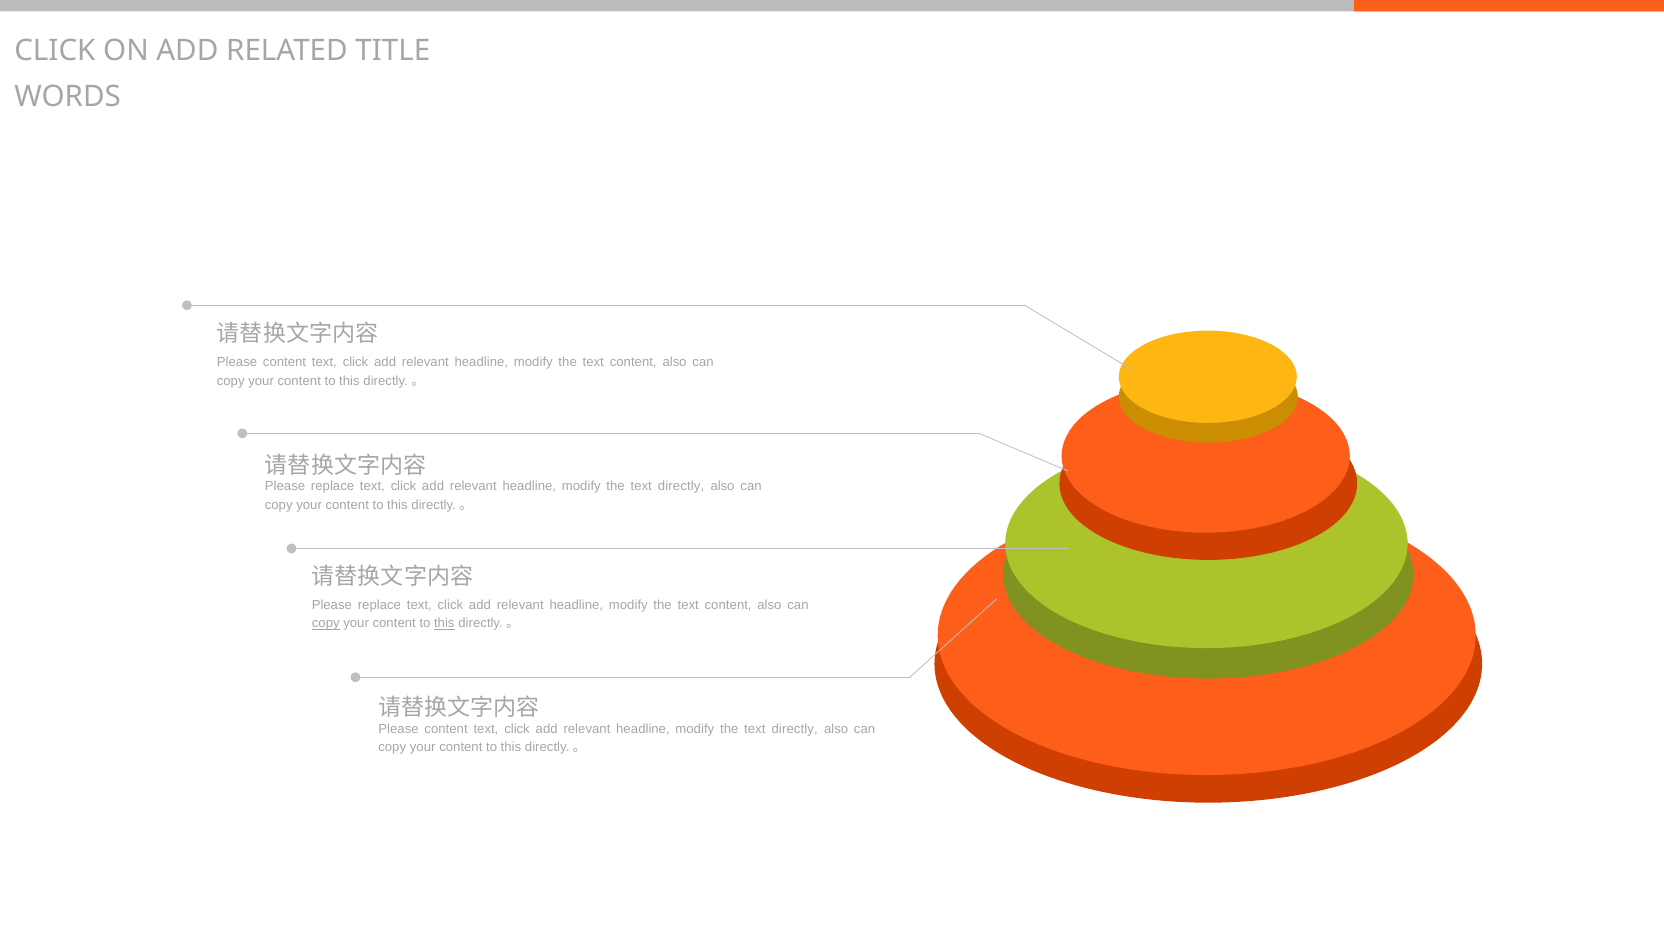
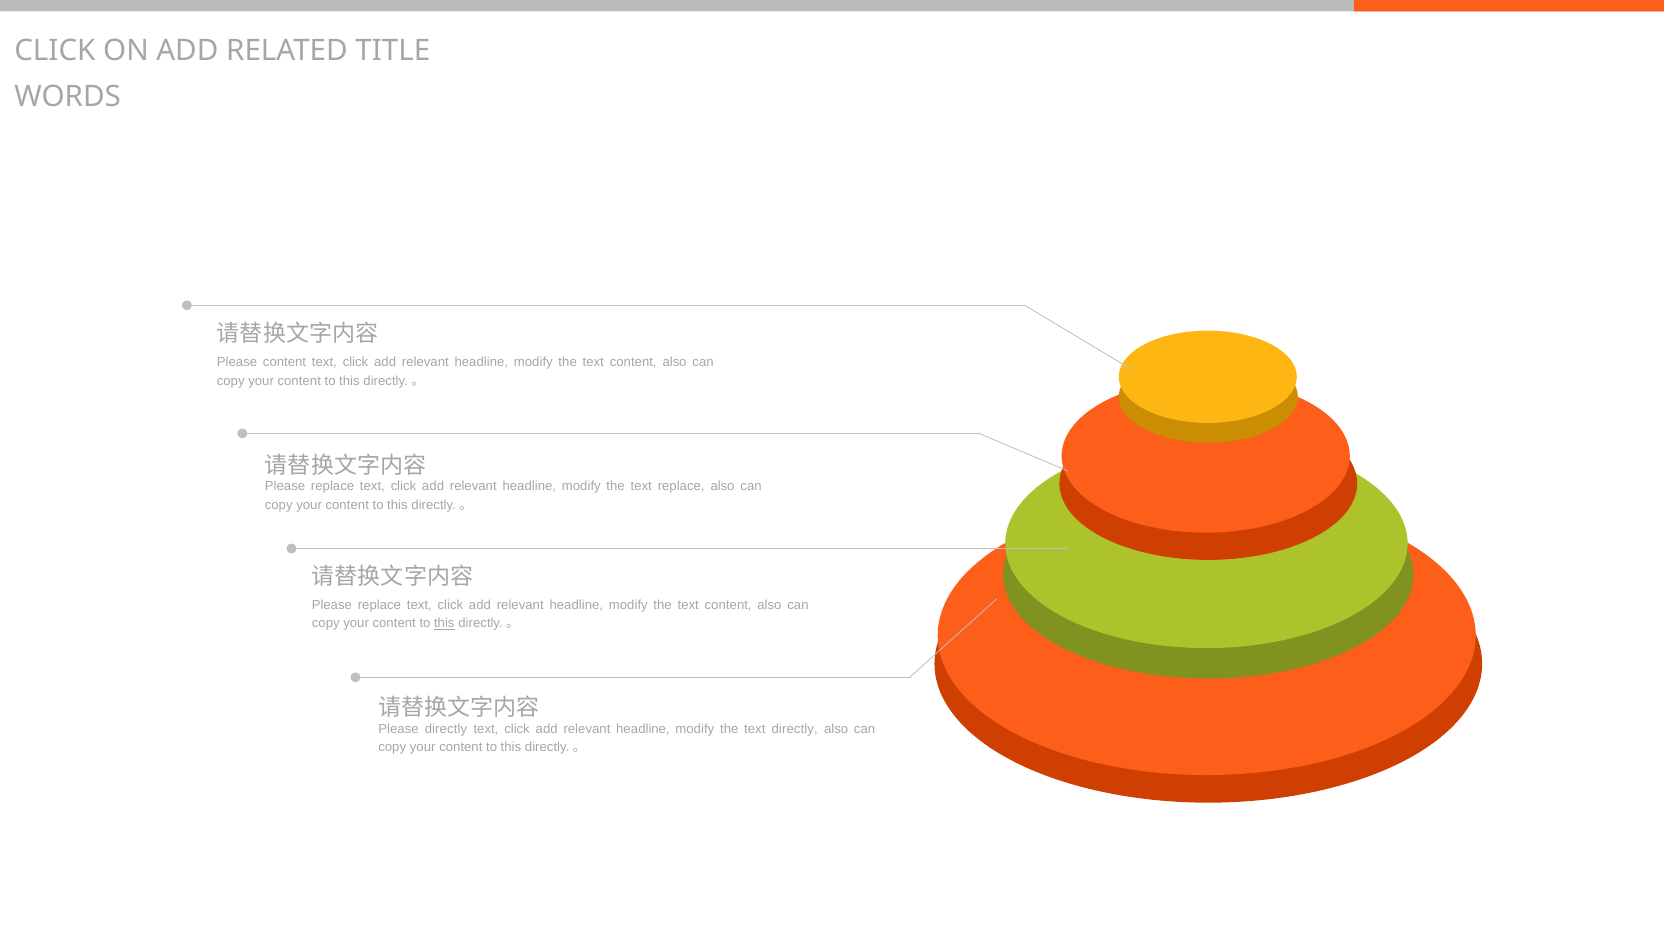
directly: directly -> replace (681, 486)
copy underline: present -> none (326, 624)
content: content -> directly (446, 729)
